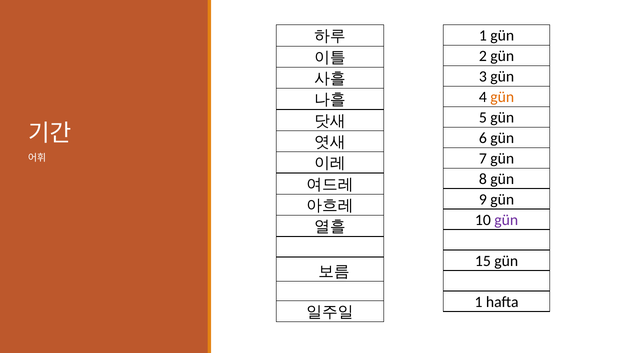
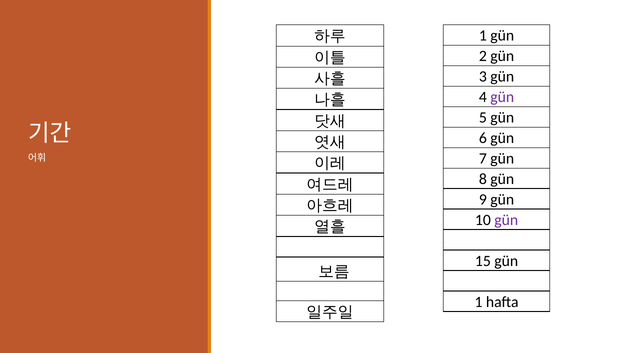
gün colour: orange -> purple (502, 97)
